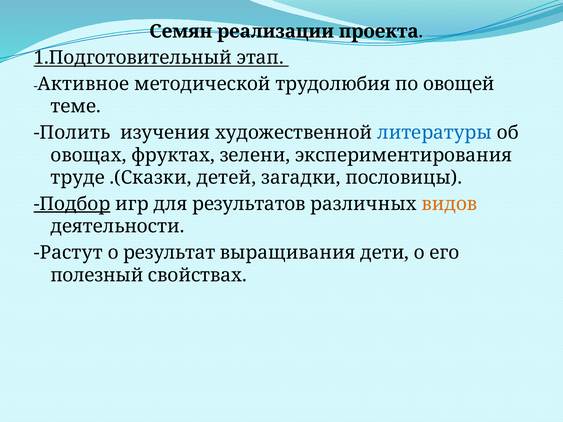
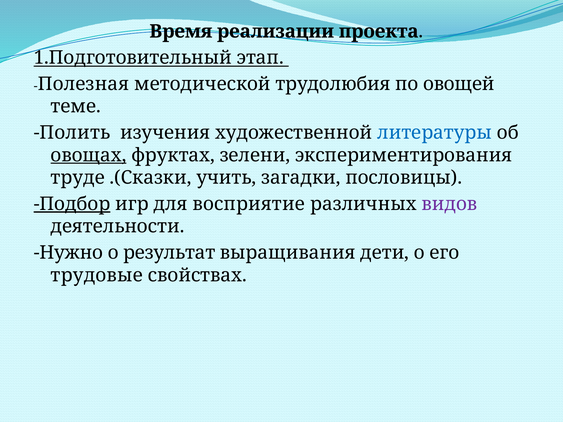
Семян: Семян -> Время (181, 31)
Активное: Активное -> Полезная (83, 84)
овощах underline: none -> present (89, 155)
детей: детей -> учить (226, 178)
результатов: результатов -> восприятие (249, 204)
видов colour: orange -> purple (449, 204)
Растут: Растут -> Нужно (68, 253)
полезный: полезный -> трудовые (97, 275)
